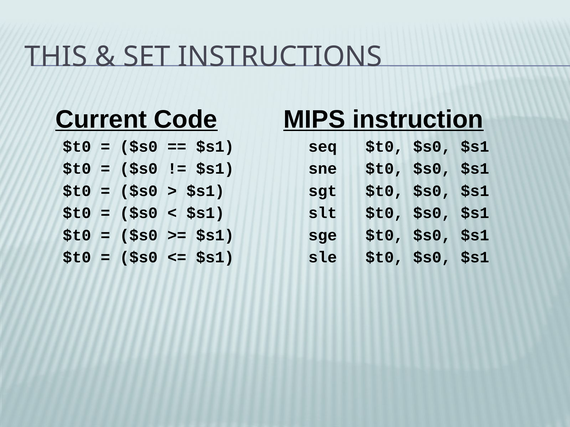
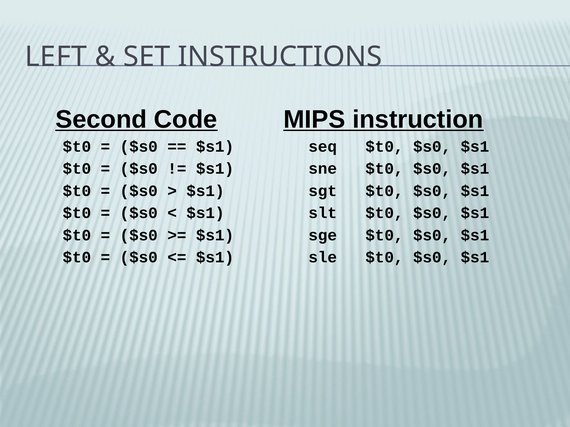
THIS: THIS -> LEFT (56, 57)
Current: Current -> Second (101, 120)
